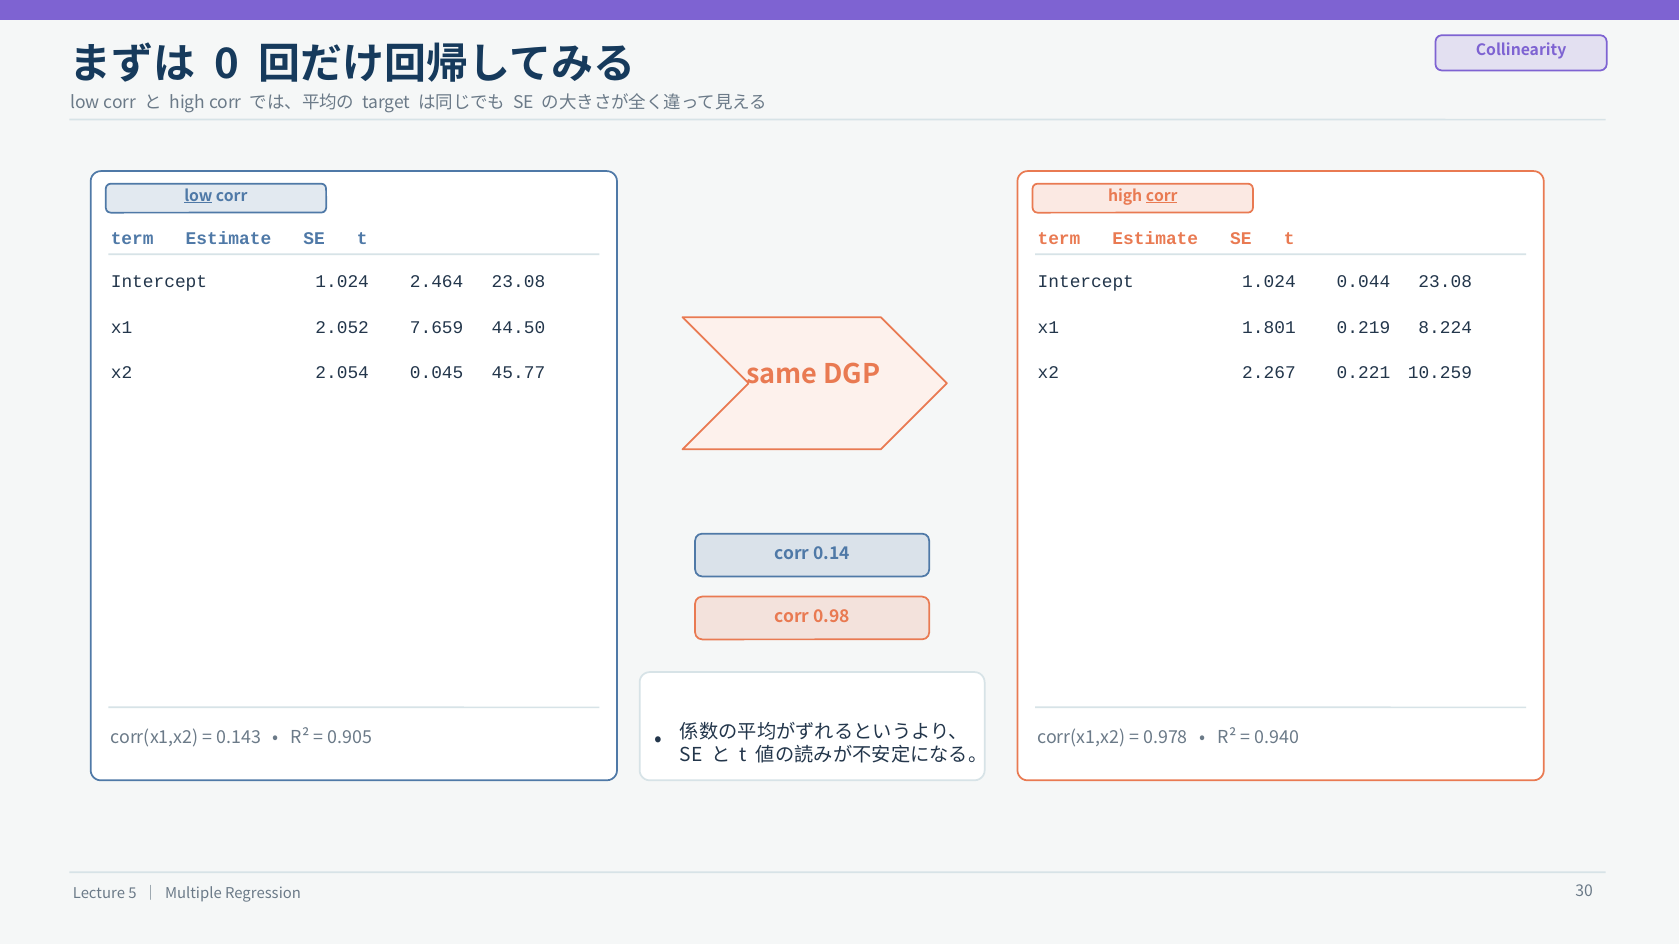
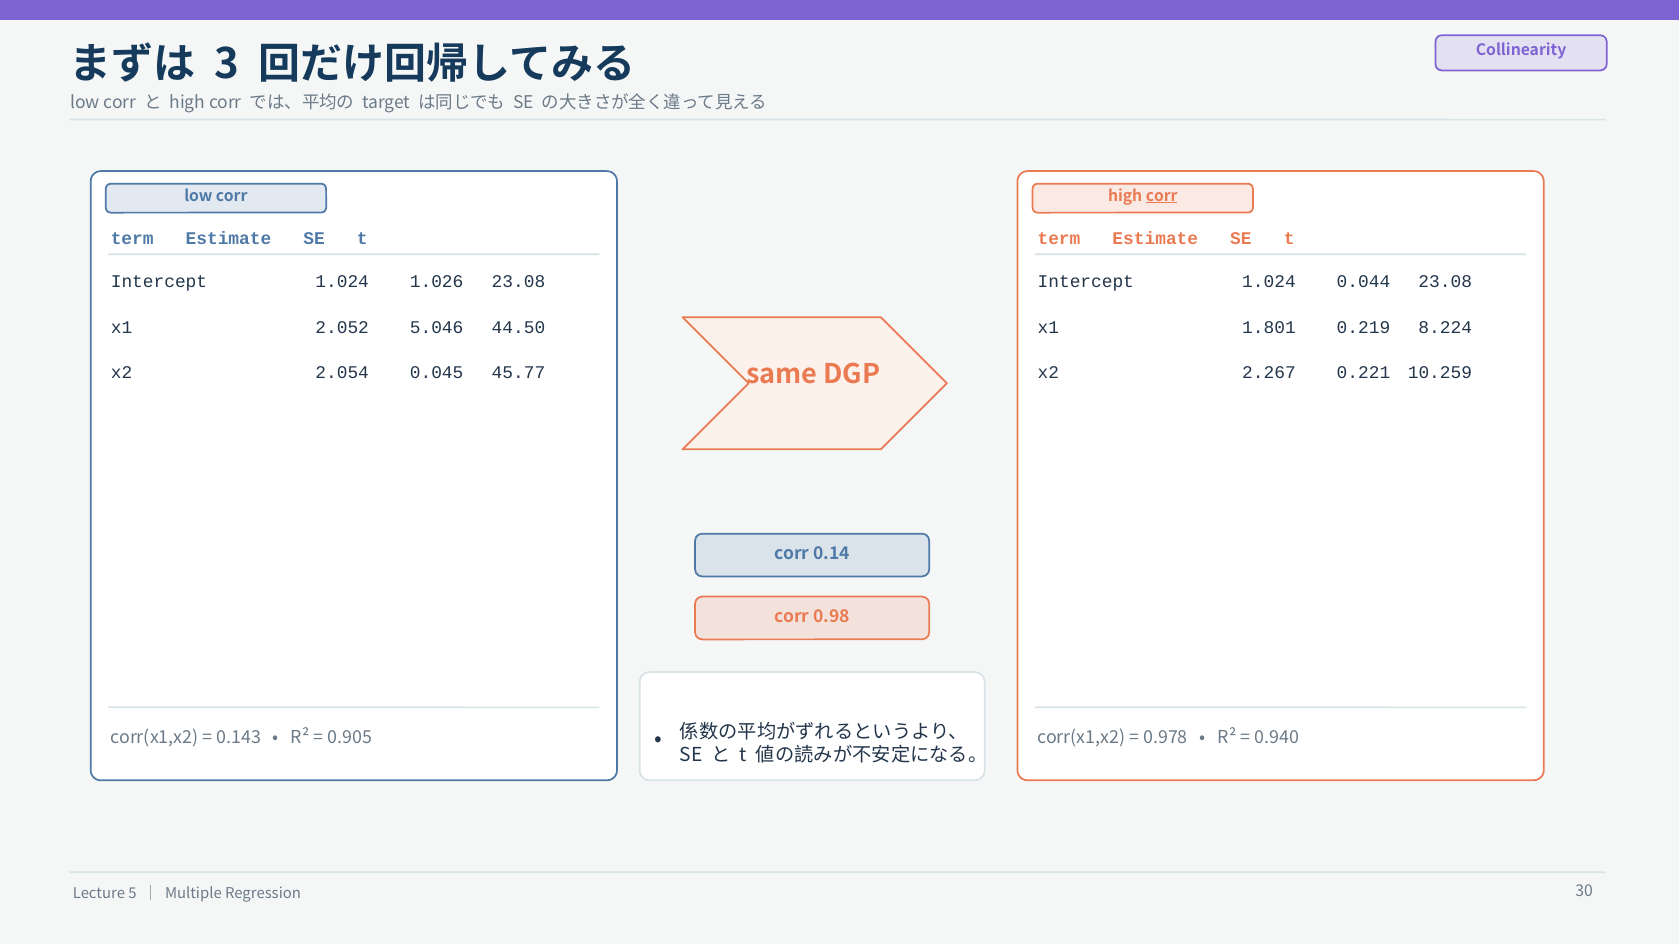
0: 0 -> 3 (227, 65)
low underline: present -> none (198, 196)
2.464: 2.464 -> 1.026 (437, 282)
7.659: 7.659 -> 5.046 (437, 327)
